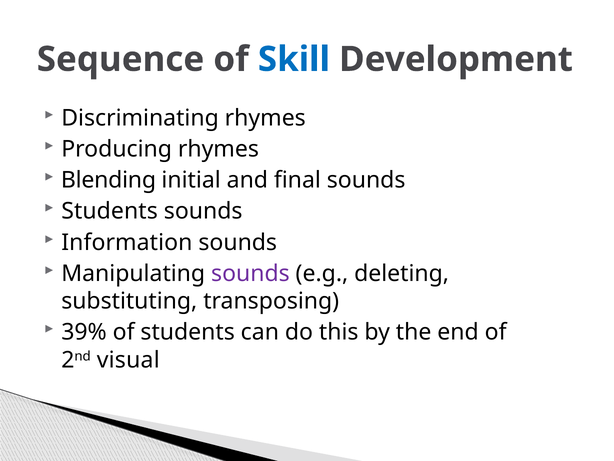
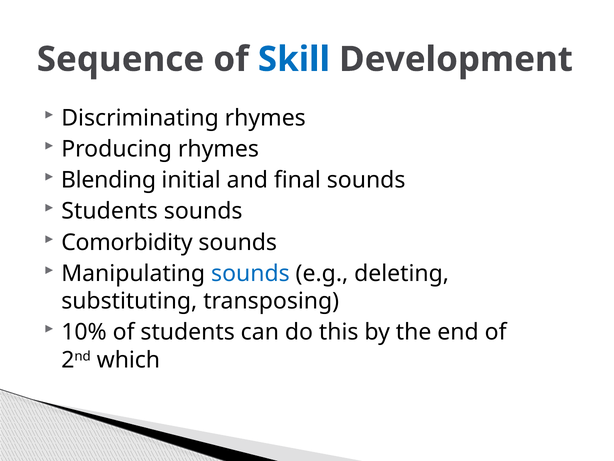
Information: Information -> Comorbidity (127, 242)
sounds colour: purple -> blue (250, 273)
39%: 39% -> 10% (84, 332)
visual: visual -> which (128, 360)
